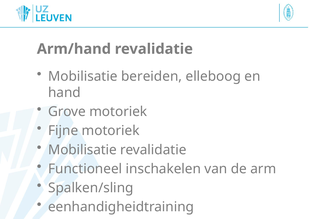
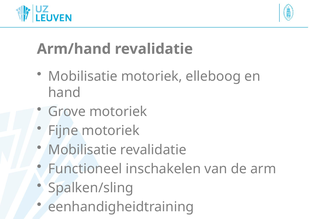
Mobilisatie bereiden: bereiden -> motoriek (152, 76)
